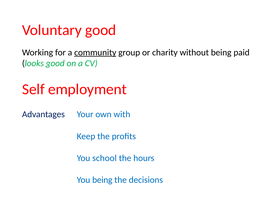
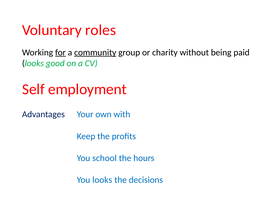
Voluntary good: good -> roles (101, 30)
for underline: none -> present (60, 53)
You being: being -> looks (102, 180)
